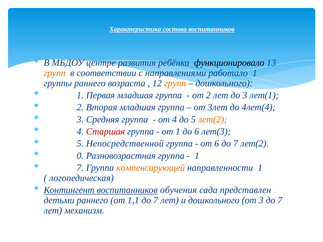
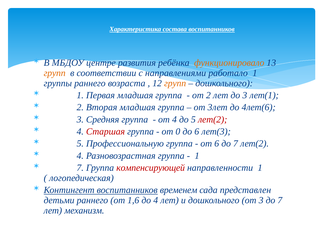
функционировало colour: black -> orange (229, 63)
4лет(4: 4лет(4 -> 4лет(6 (259, 107)
лет(2 colour: orange -> red (213, 120)
от 1: 1 -> 0 (178, 132)
Непосредственной: Непосредственной -> Профессиональную (125, 144)
0: 0 -> 4 (80, 156)
компенсирующей colour: orange -> red (151, 168)
обучения: обучения -> временем (179, 190)
1,1: 1,1 -> 1,6 (133, 200)
7: 7 -> 4 (156, 200)
